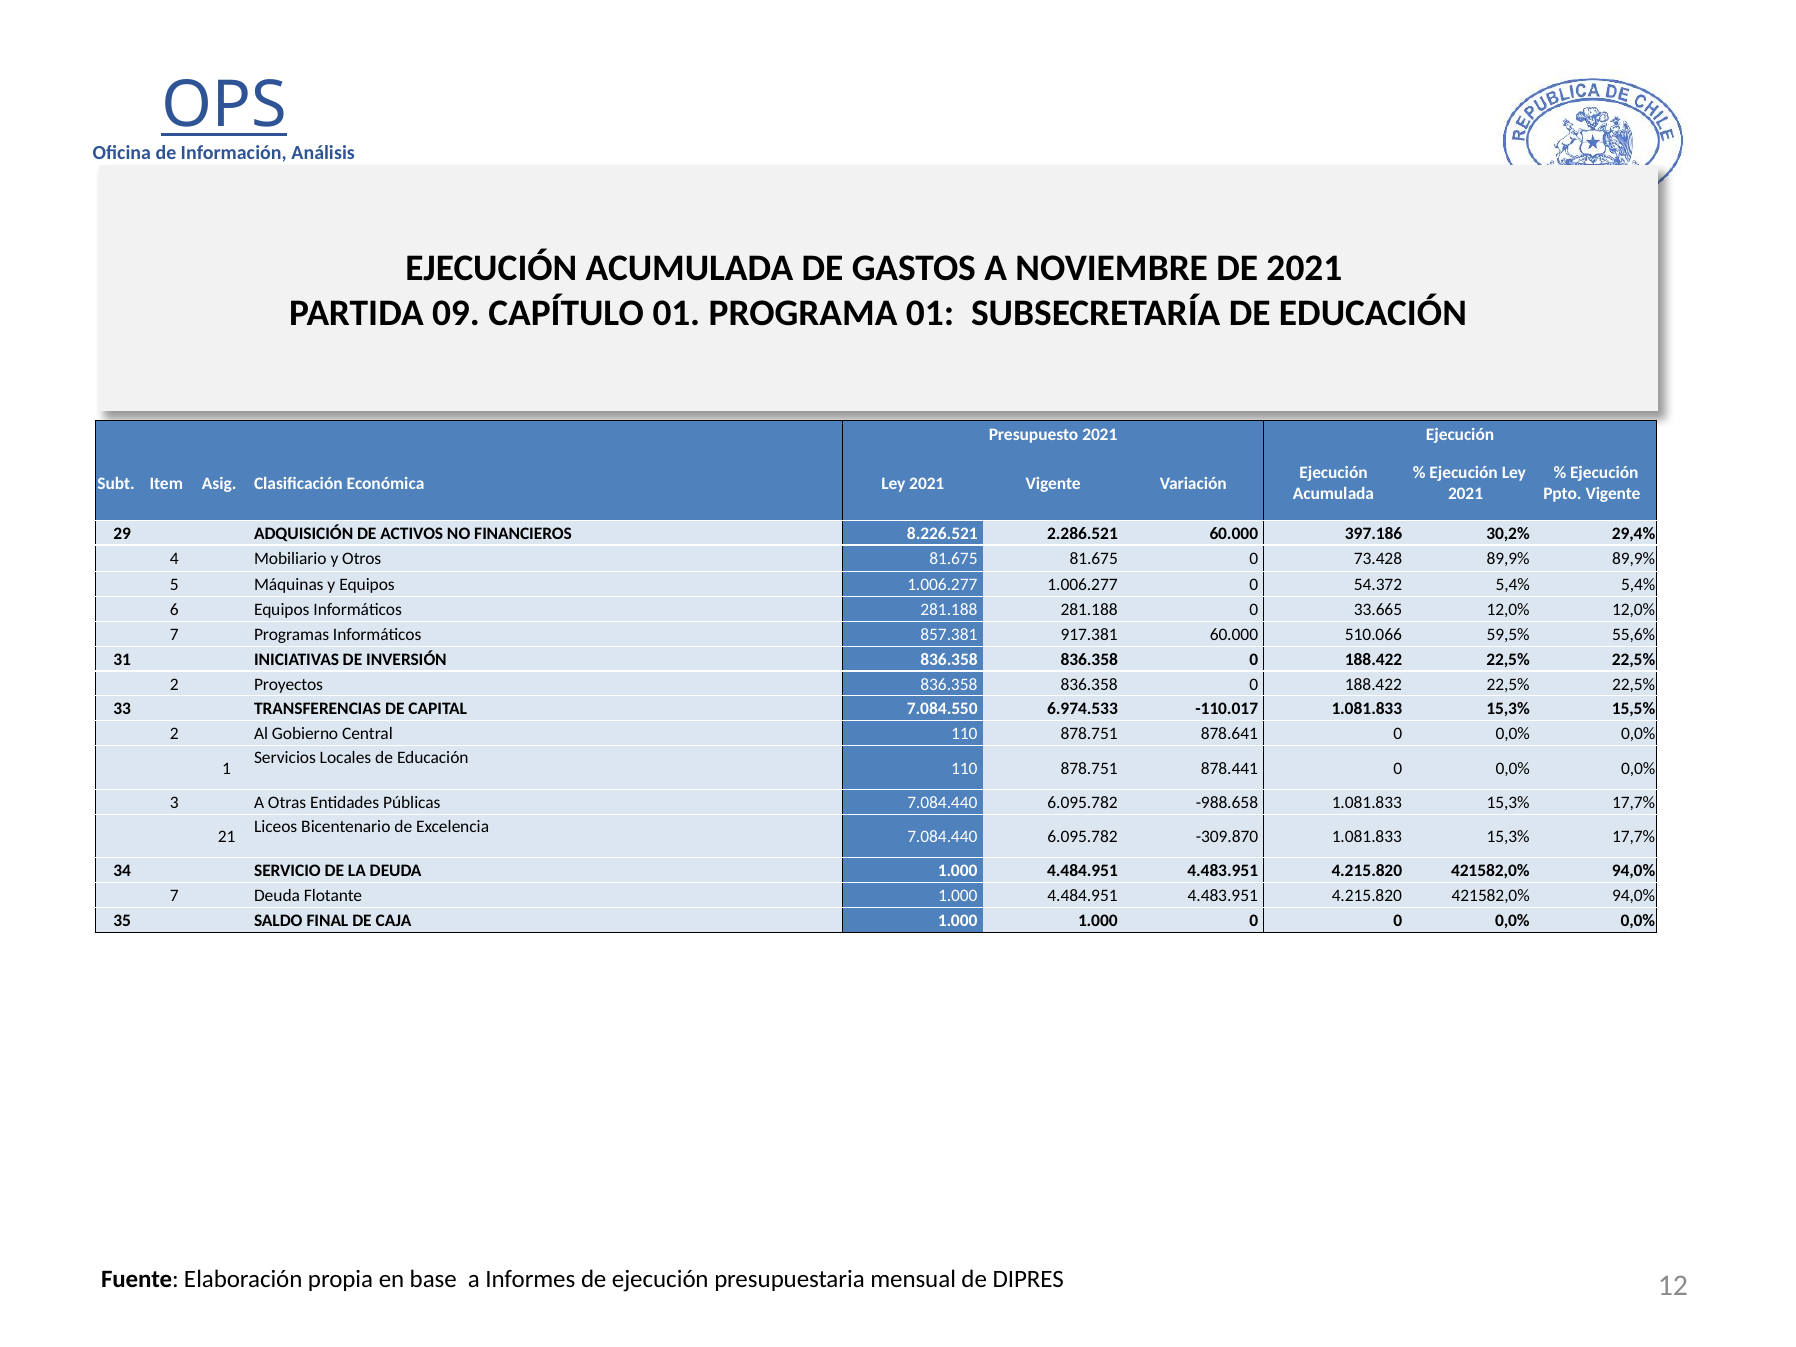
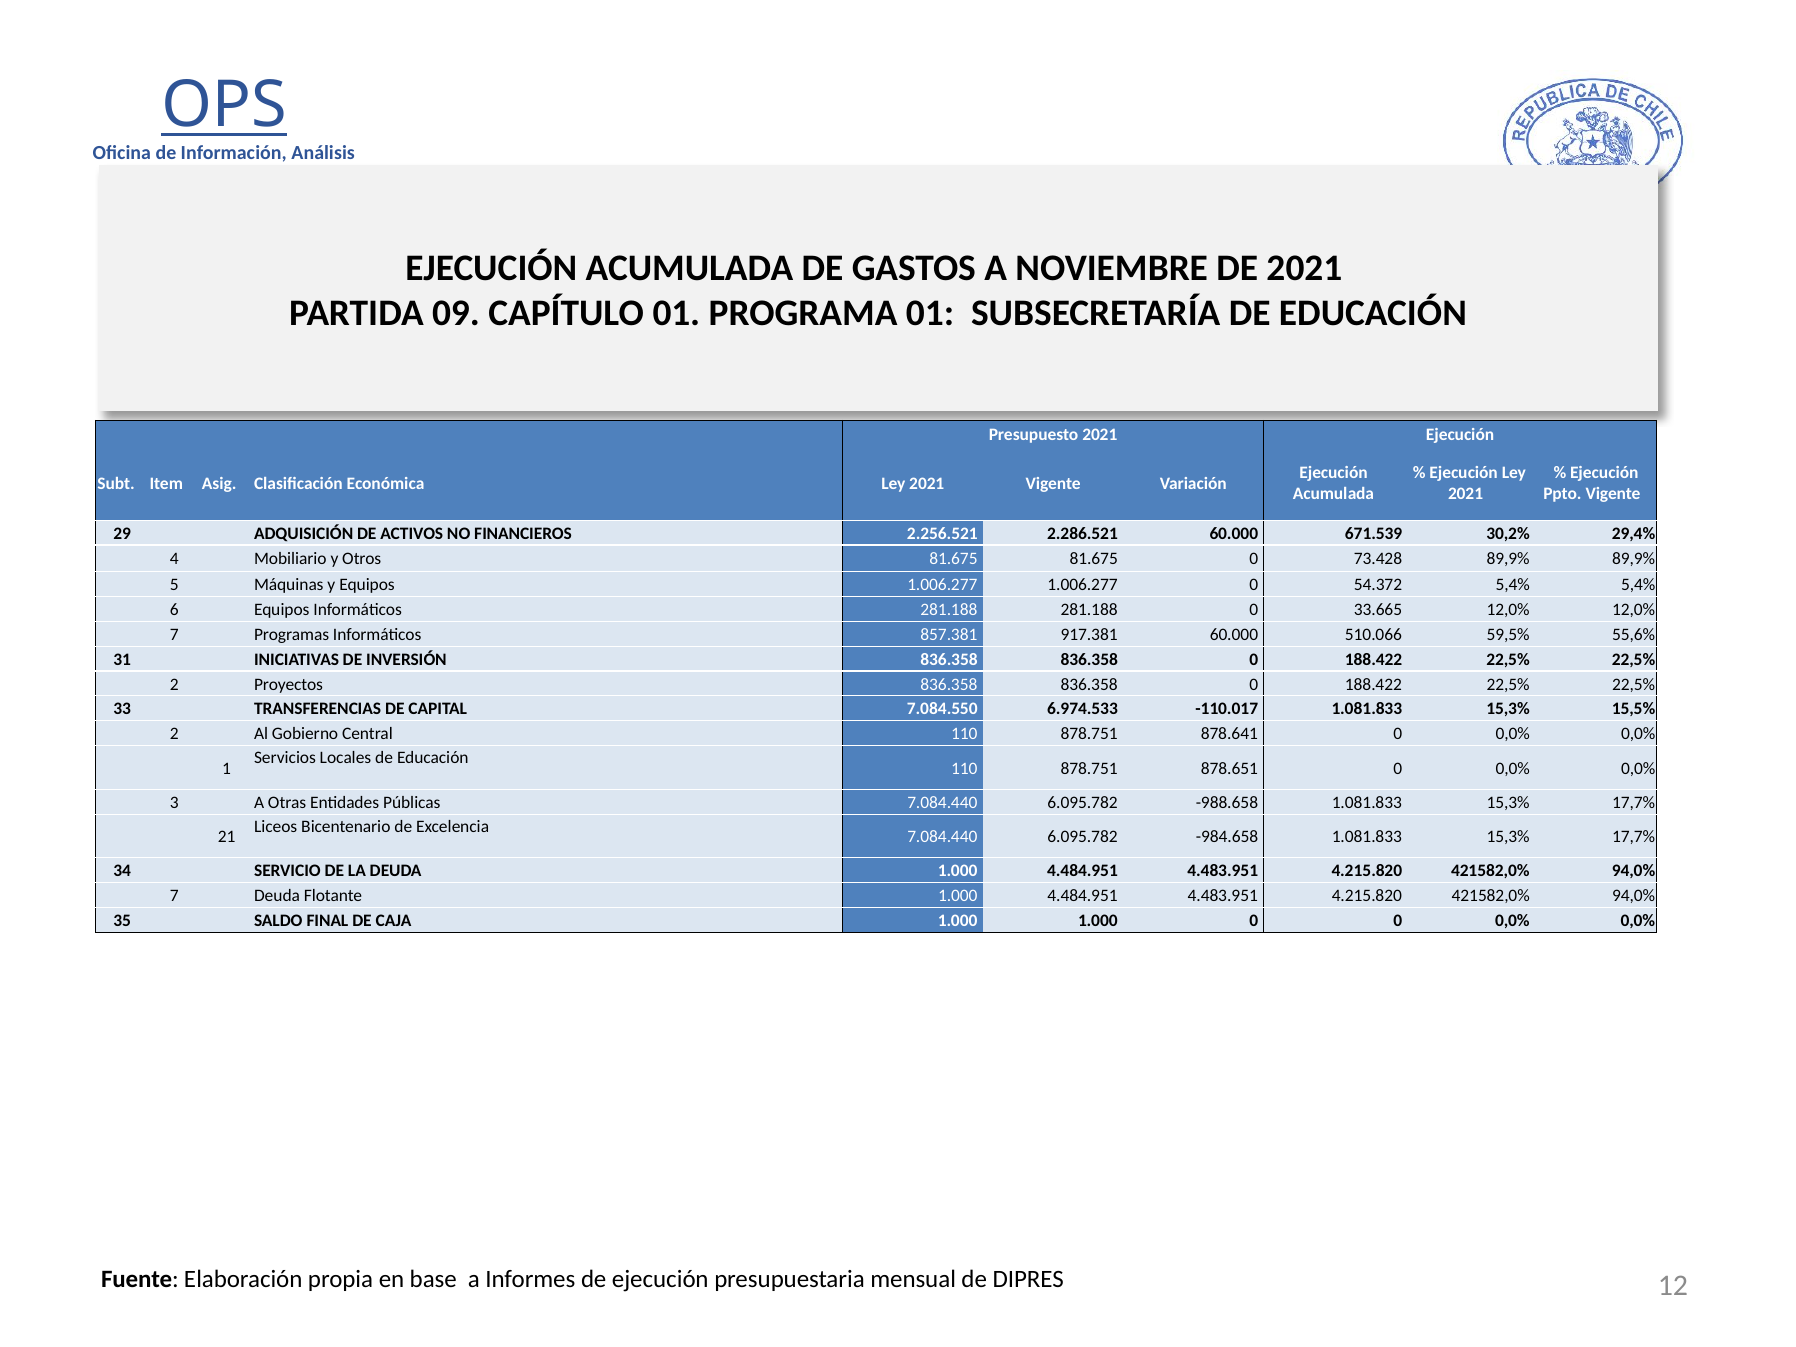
8.226.521: 8.226.521 -> 2.256.521 (942, 533)
397.186: 397.186 -> 671.539 (1374, 533)
878.441: 878.441 -> 878.651 (1229, 768)
-309.870: -309.870 -> -984.658 (1227, 837)
